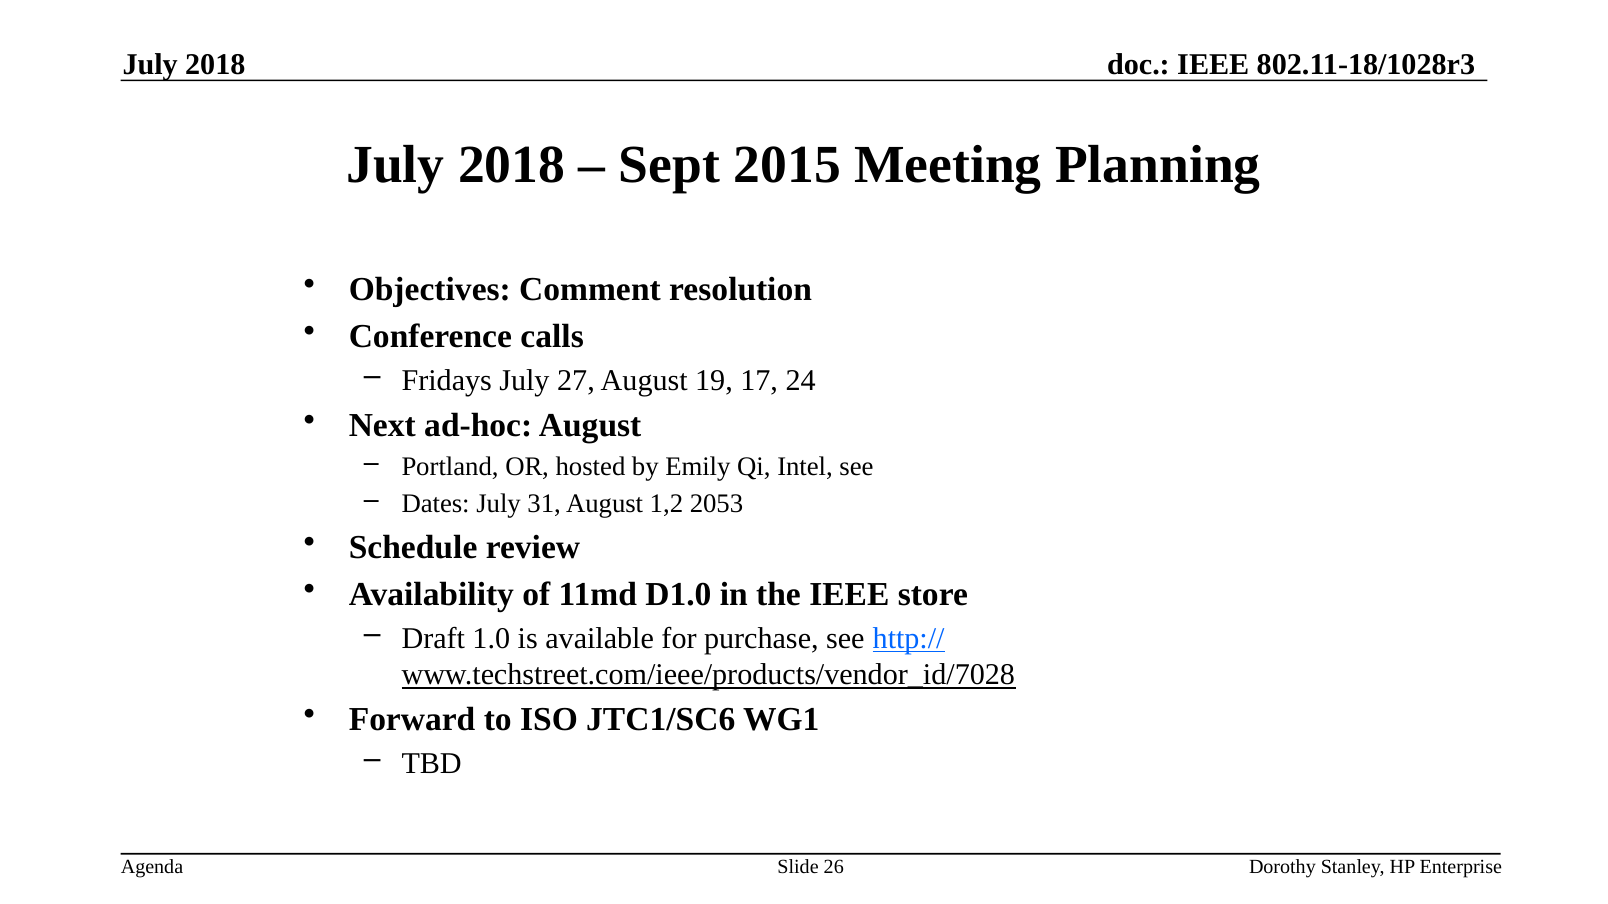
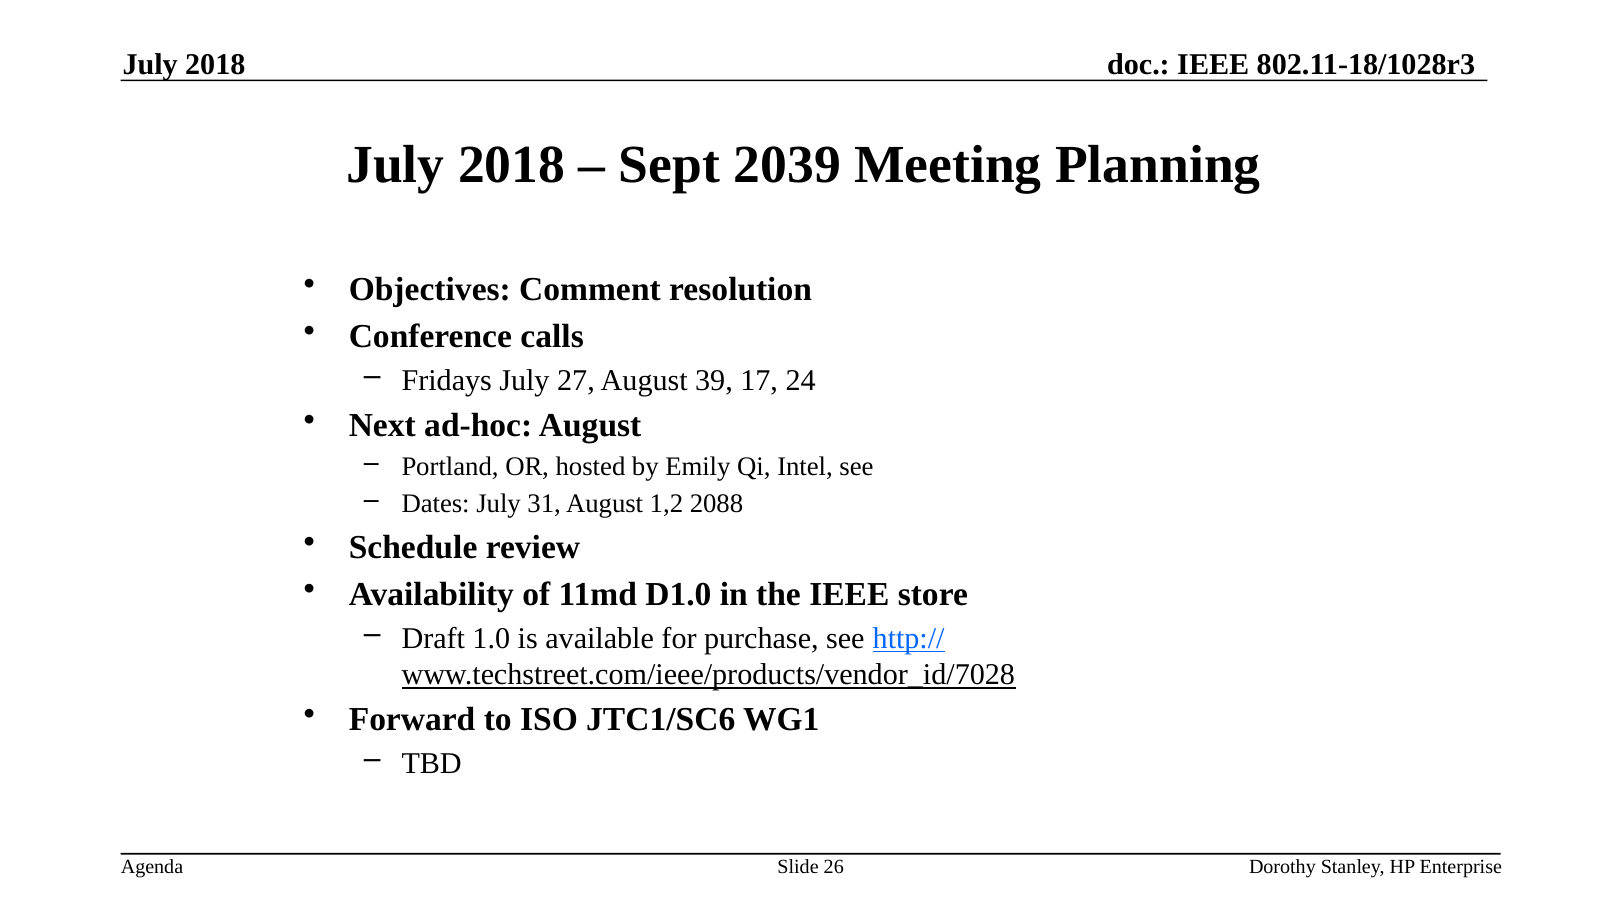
2015: 2015 -> 2039 (787, 164)
19: 19 -> 39 (714, 381)
2053: 2053 -> 2088 (716, 504)
